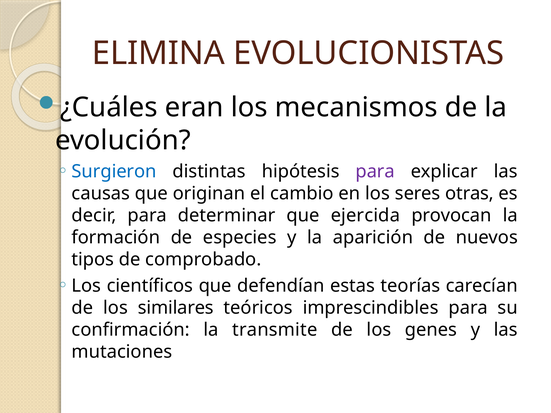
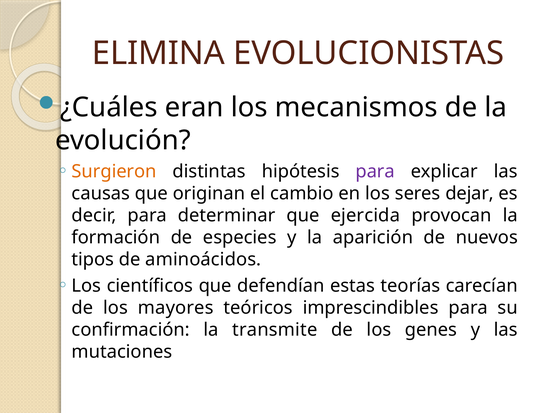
Surgieron colour: blue -> orange (114, 171)
otras: otras -> dejar (470, 194)
comprobado: comprobado -> aminoácidos (203, 260)
similares: similares -> mayores (176, 308)
